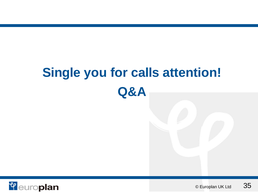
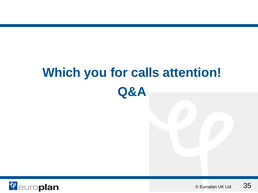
Single: Single -> Which (62, 73)
